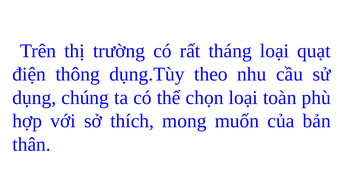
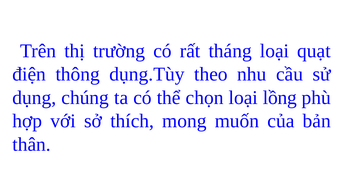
toàn: toàn -> lồng (280, 97)
